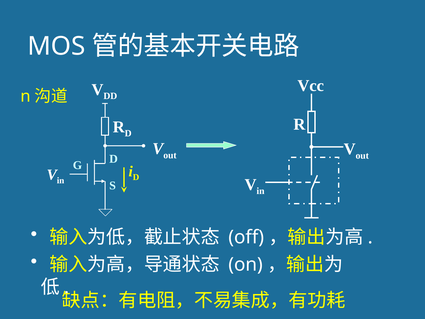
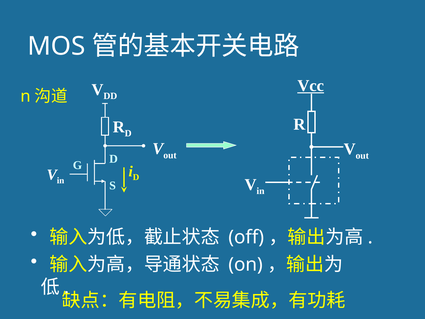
Vcc underline: none -> present (311, 86)
